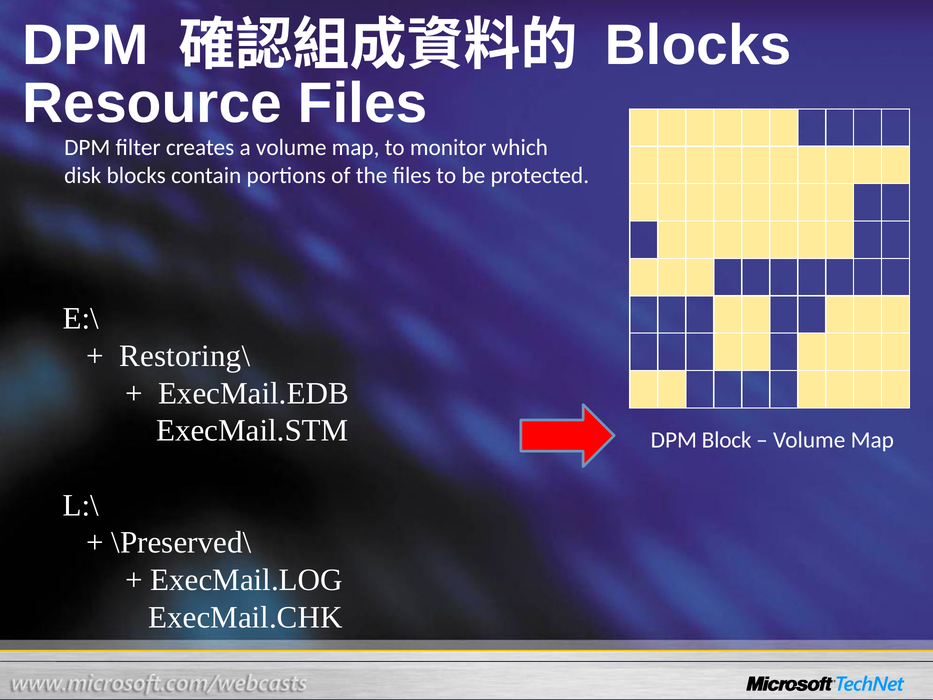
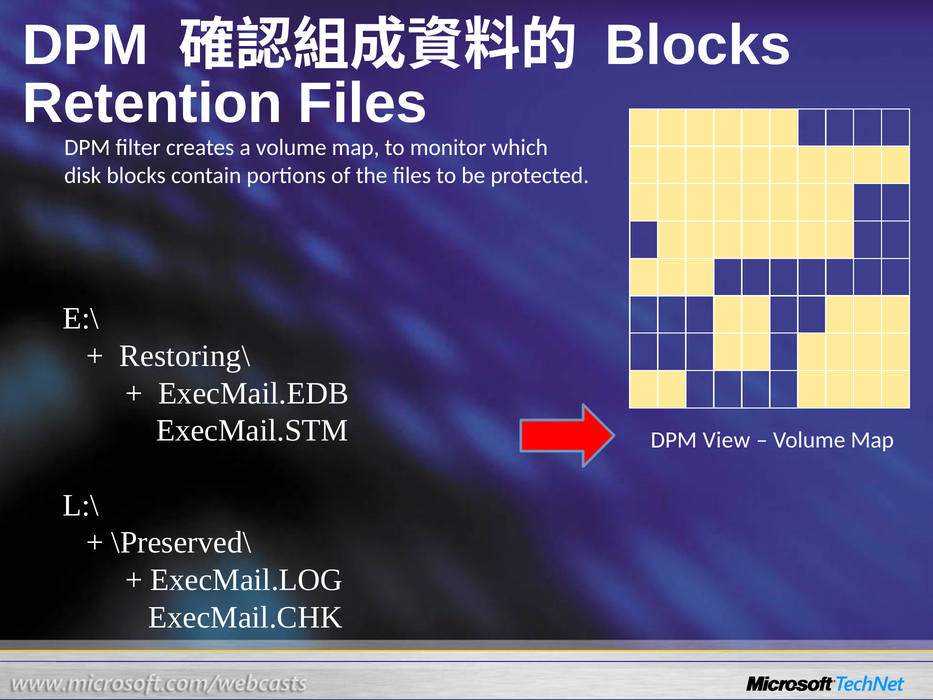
Resource: Resource -> Retention (152, 103)
Block: Block -> View (726, 440)
